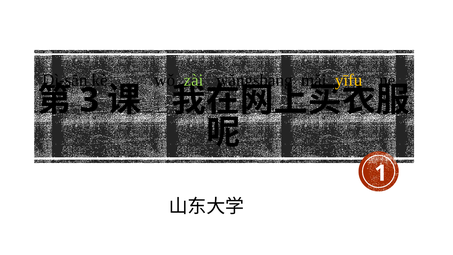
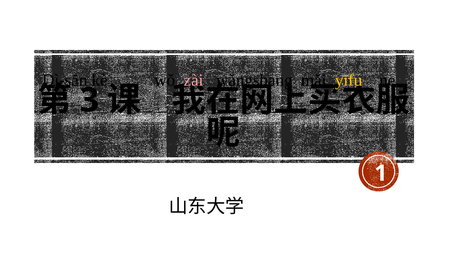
zài colour: light green -> pink (193, 80)
